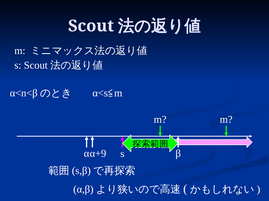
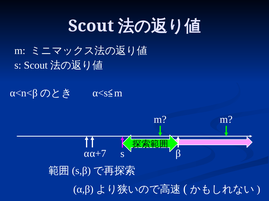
α+9: α+9 -> α+7 (98, 154)
